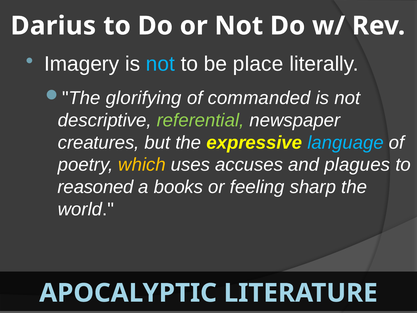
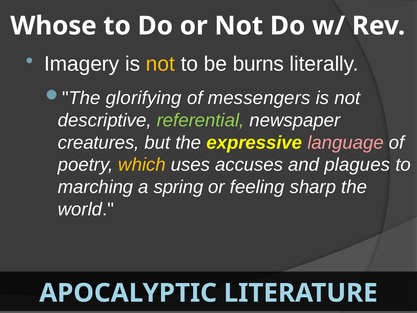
Darius: Darius -> Whose (53, 26)
not colour: light blue -> yellow (160, 64)
place: place -> burns (258, 64)
commanded: commanded -> messengers (259, 98)
language colour: light blue -> pink (346, 142)
reasoned: reasoned -> marching (96, 187)
books: books -> spring (179, 187)
